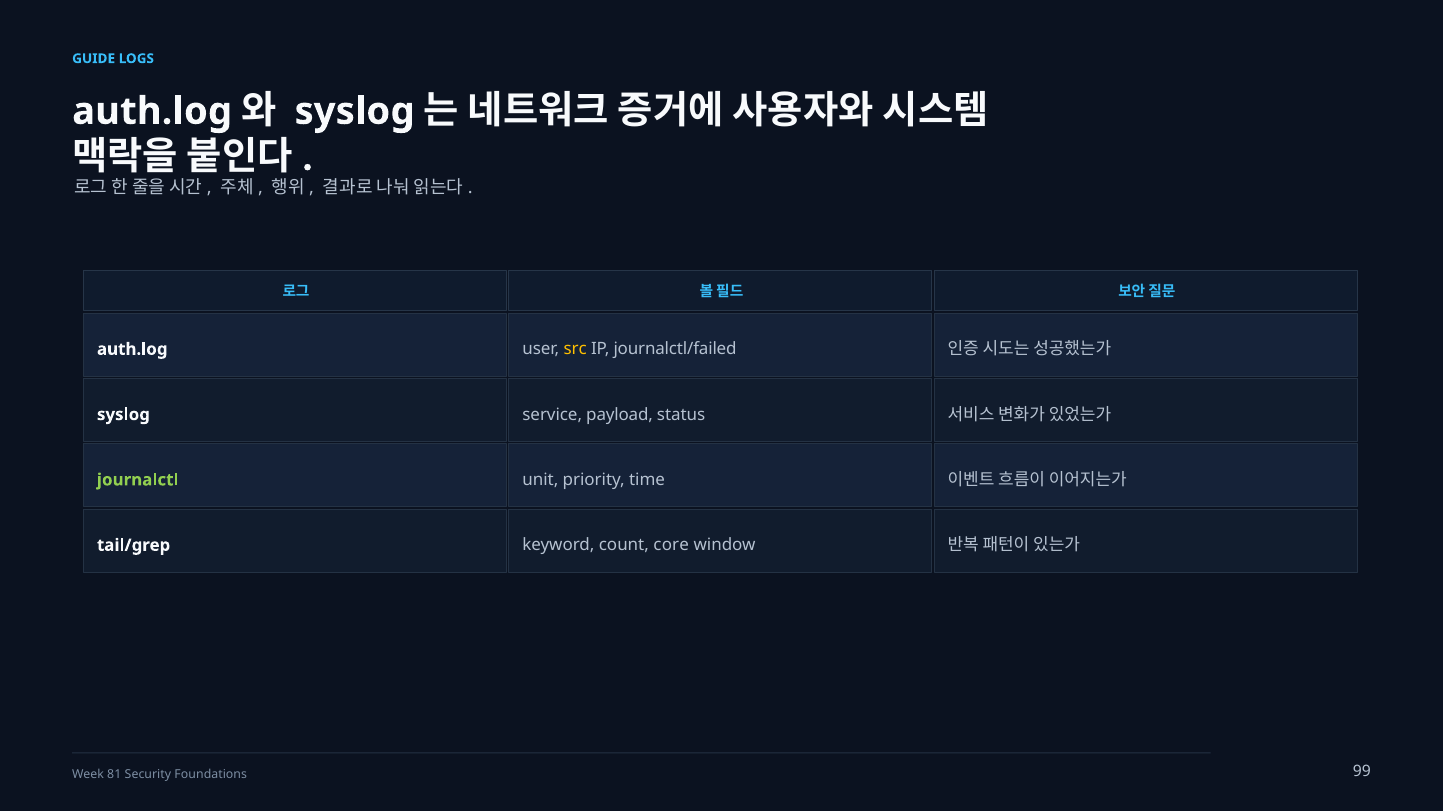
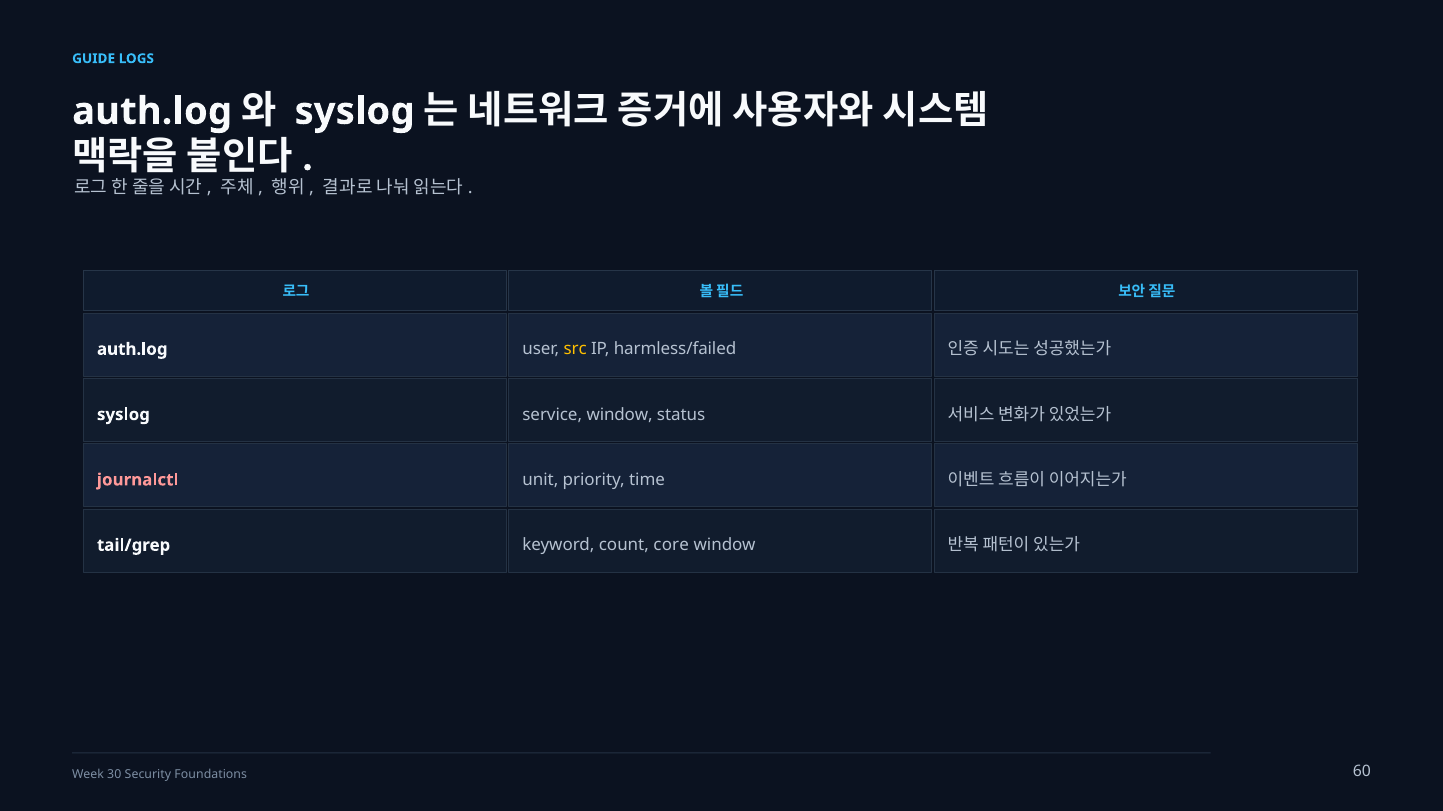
journalctl/failed: journalctl/failed -> harmless/failed (675, 349)
service payload: payload -> window (620, 415)
journalctl colour: light green -> pink (138, 480)
81: 81 -> 30 (114, 775)
99: 99 -> 60 (1362, 771)
